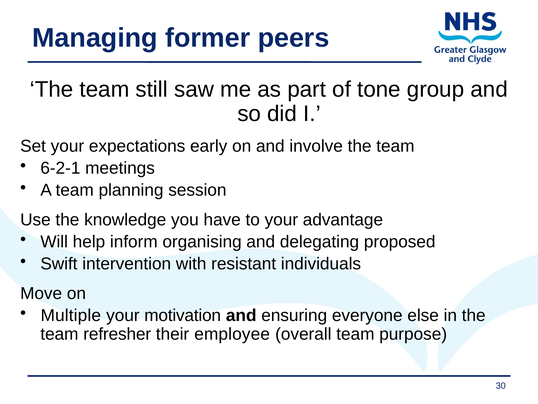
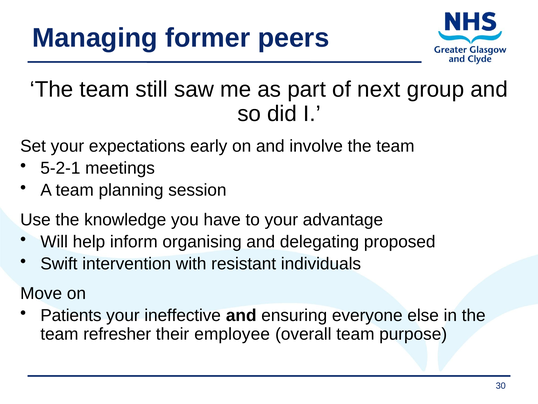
tone: tone -> next (379, 89)
6-2-1: 6-2-1 -> 5-2-1 (60, 168)
Multiple: Multiple -> Patients (71, 315)
motivation: motivation -> ineffective (183, 315)
